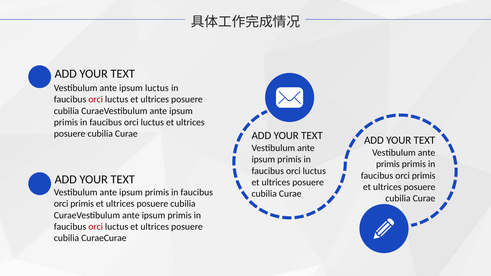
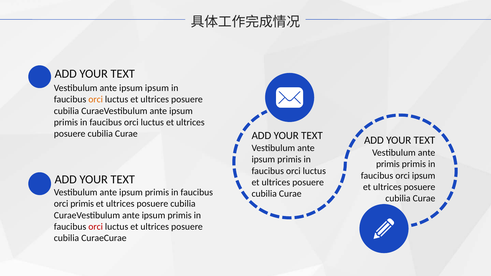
ipsum luctus: luctus -> ipsum (157, 88)
orci colour: red -> orange (96, 99)
primis: primis -> ipsum (424, 176)
